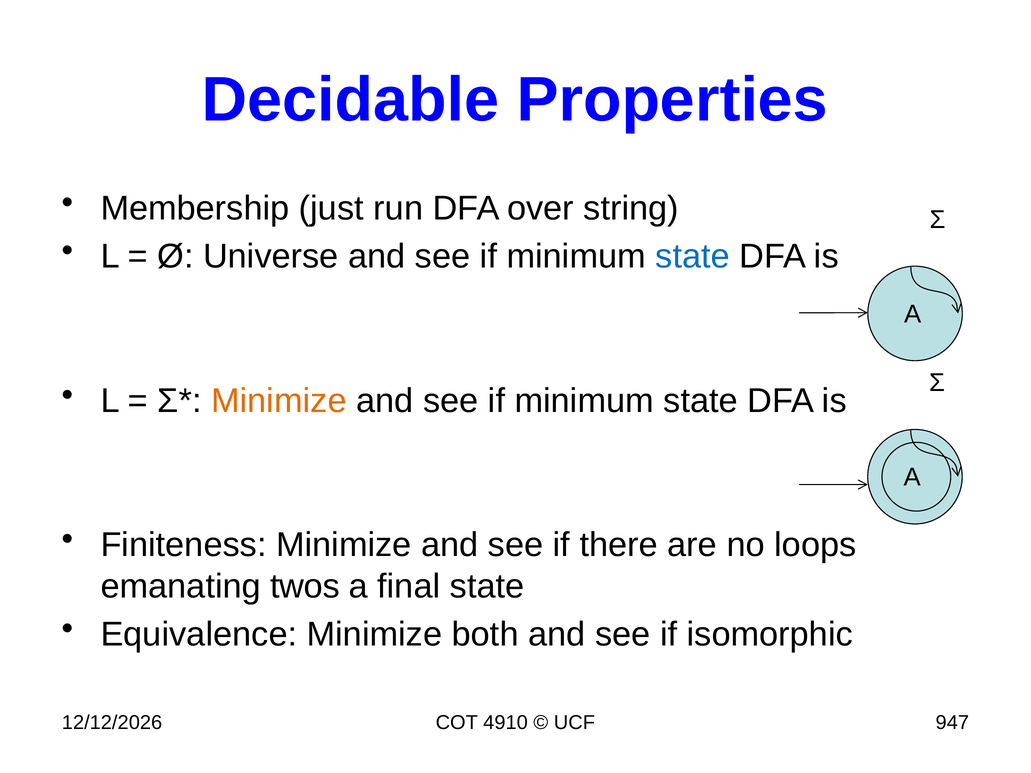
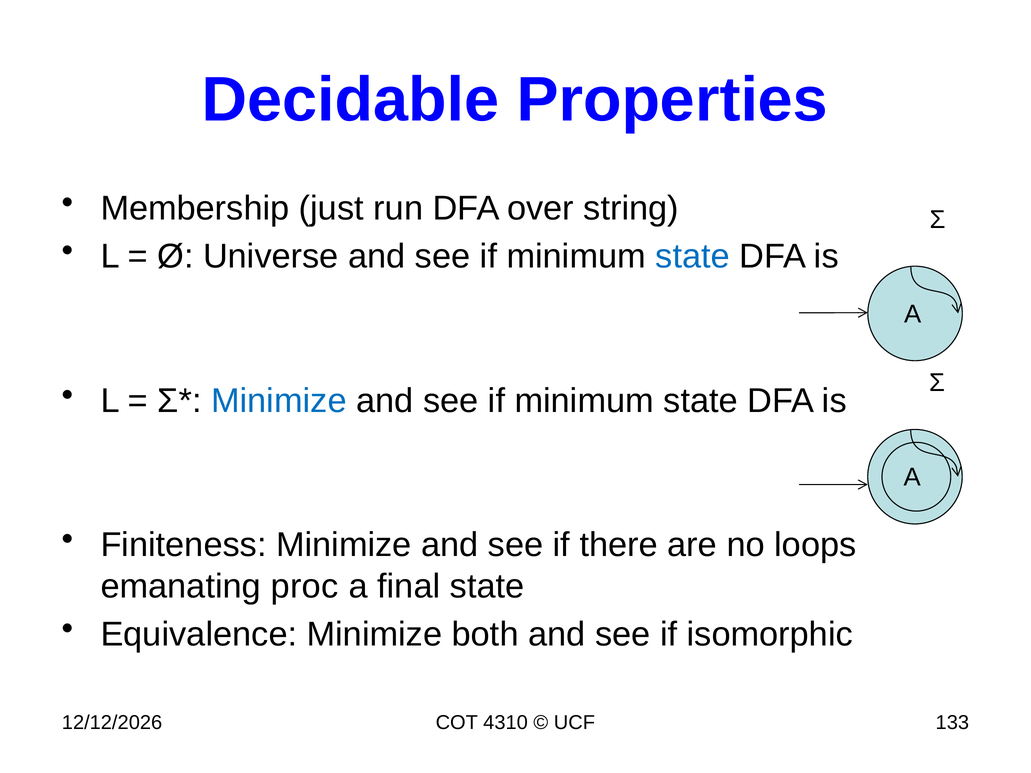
Minimize colour: orange -> blue (279, 401)
twos: twos -> proc (305, 587)
4910: 4910 -> 4310 (506, 723)
947: 947 -> 133 (952, 723)
